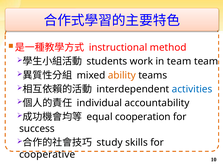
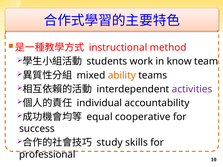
in team: team -> know (179, 61)
activities colour: blue -> purple (192, 89)
cooperation: cooperation -> cooperative (143, 117)
cooperative: cooperative -> professional (47, 155)
